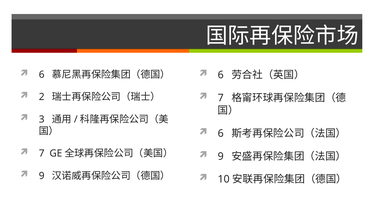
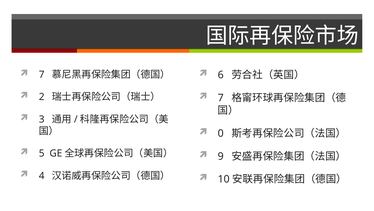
6: 6 -> 7 (42, 74)
6: 6 -> 0 (221, 133)
7: 7 -> 5 (42, 153)
9: 9 -> 4 (42, 175)
